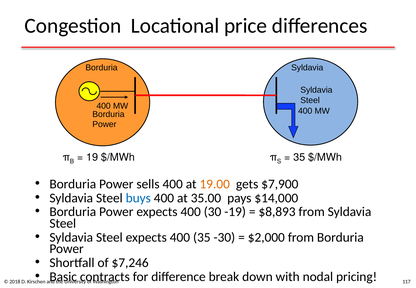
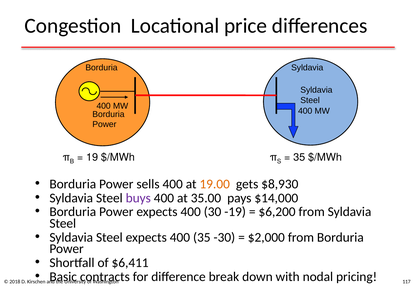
$7,900: $7,900 -> $8,930 (280, 184)
buys colour: blue -> purple (138, 198)
$8,893: $8,893 -> $6,200 (277, 212)
$7,246: $7,246 -> $6,411 (130, 263)
